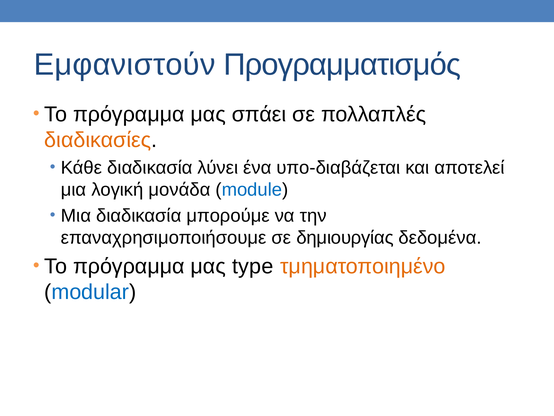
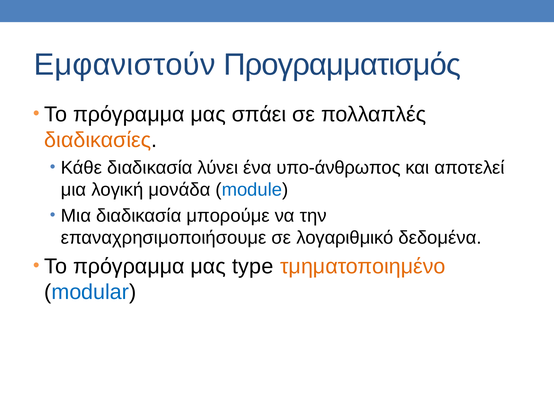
υπο-διαβάζεται: υπο-διαβάζεται -> υπο-άνθρωπος (339, 167)
δημιουργίας: δημιουργίας -> λογαριθμικό (345, 238)
